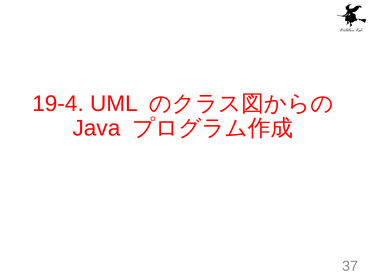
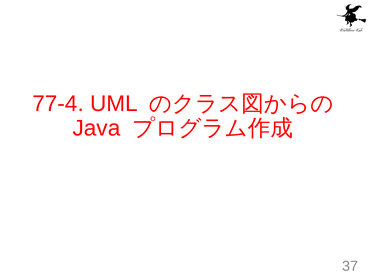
19-4: 19-4 -> 77-4 (58, 103)
